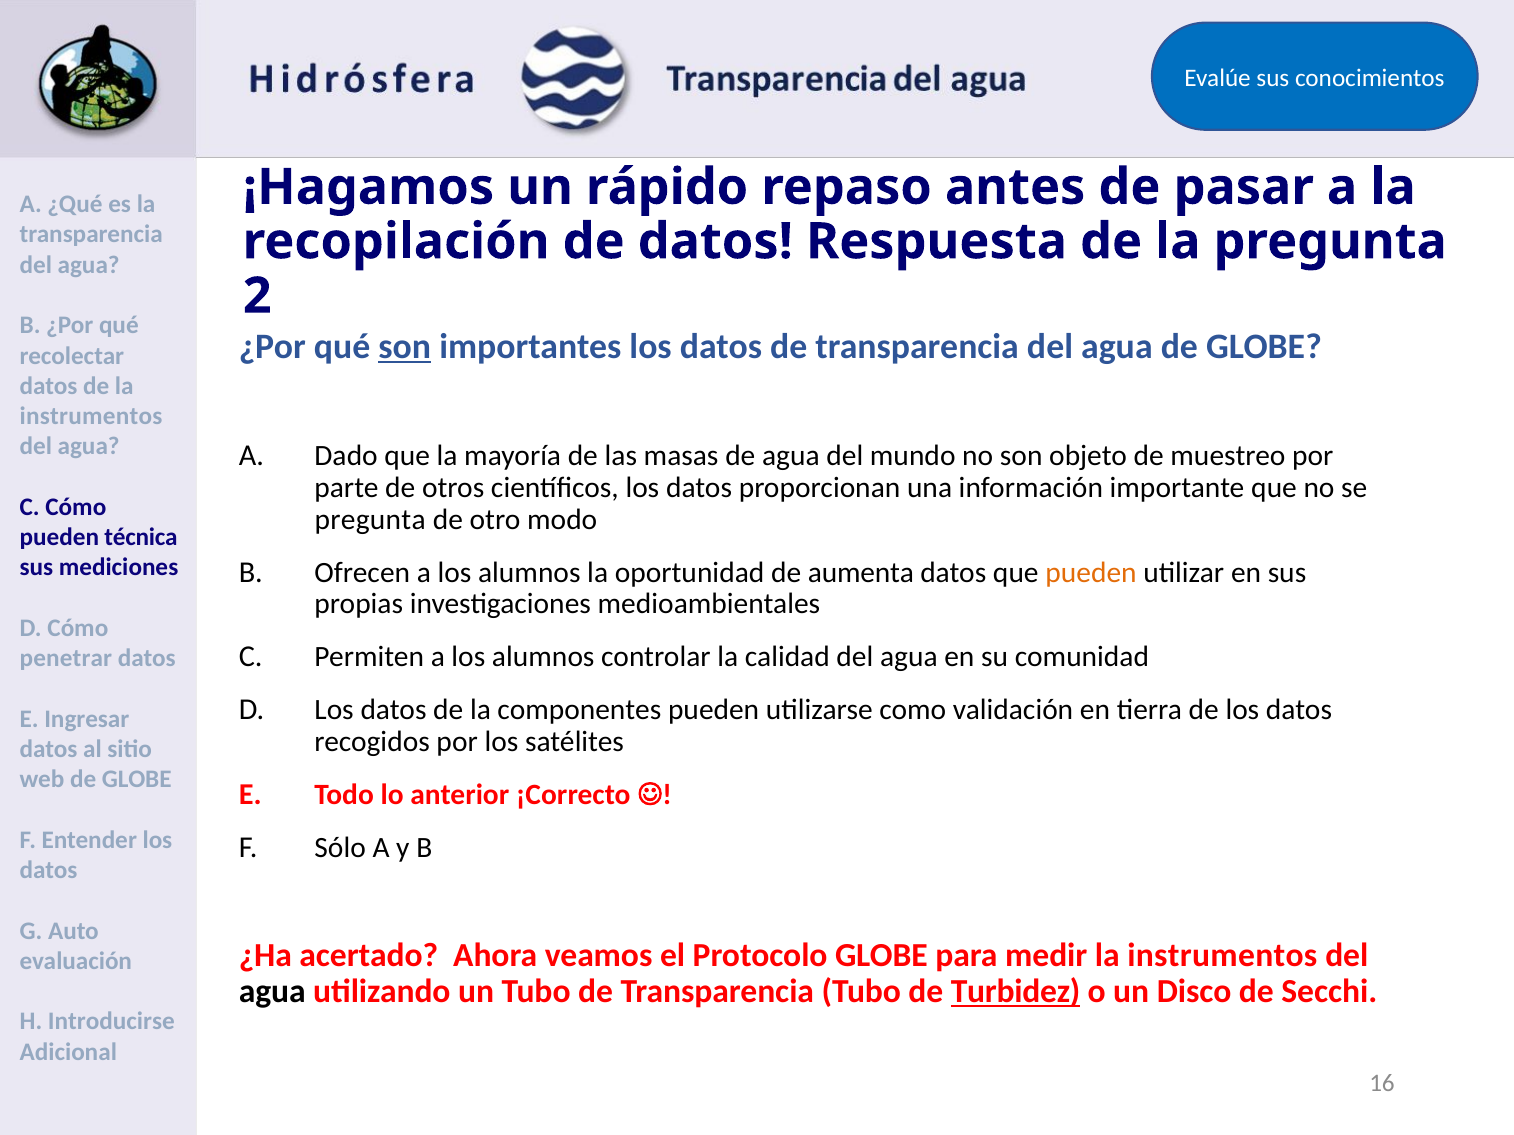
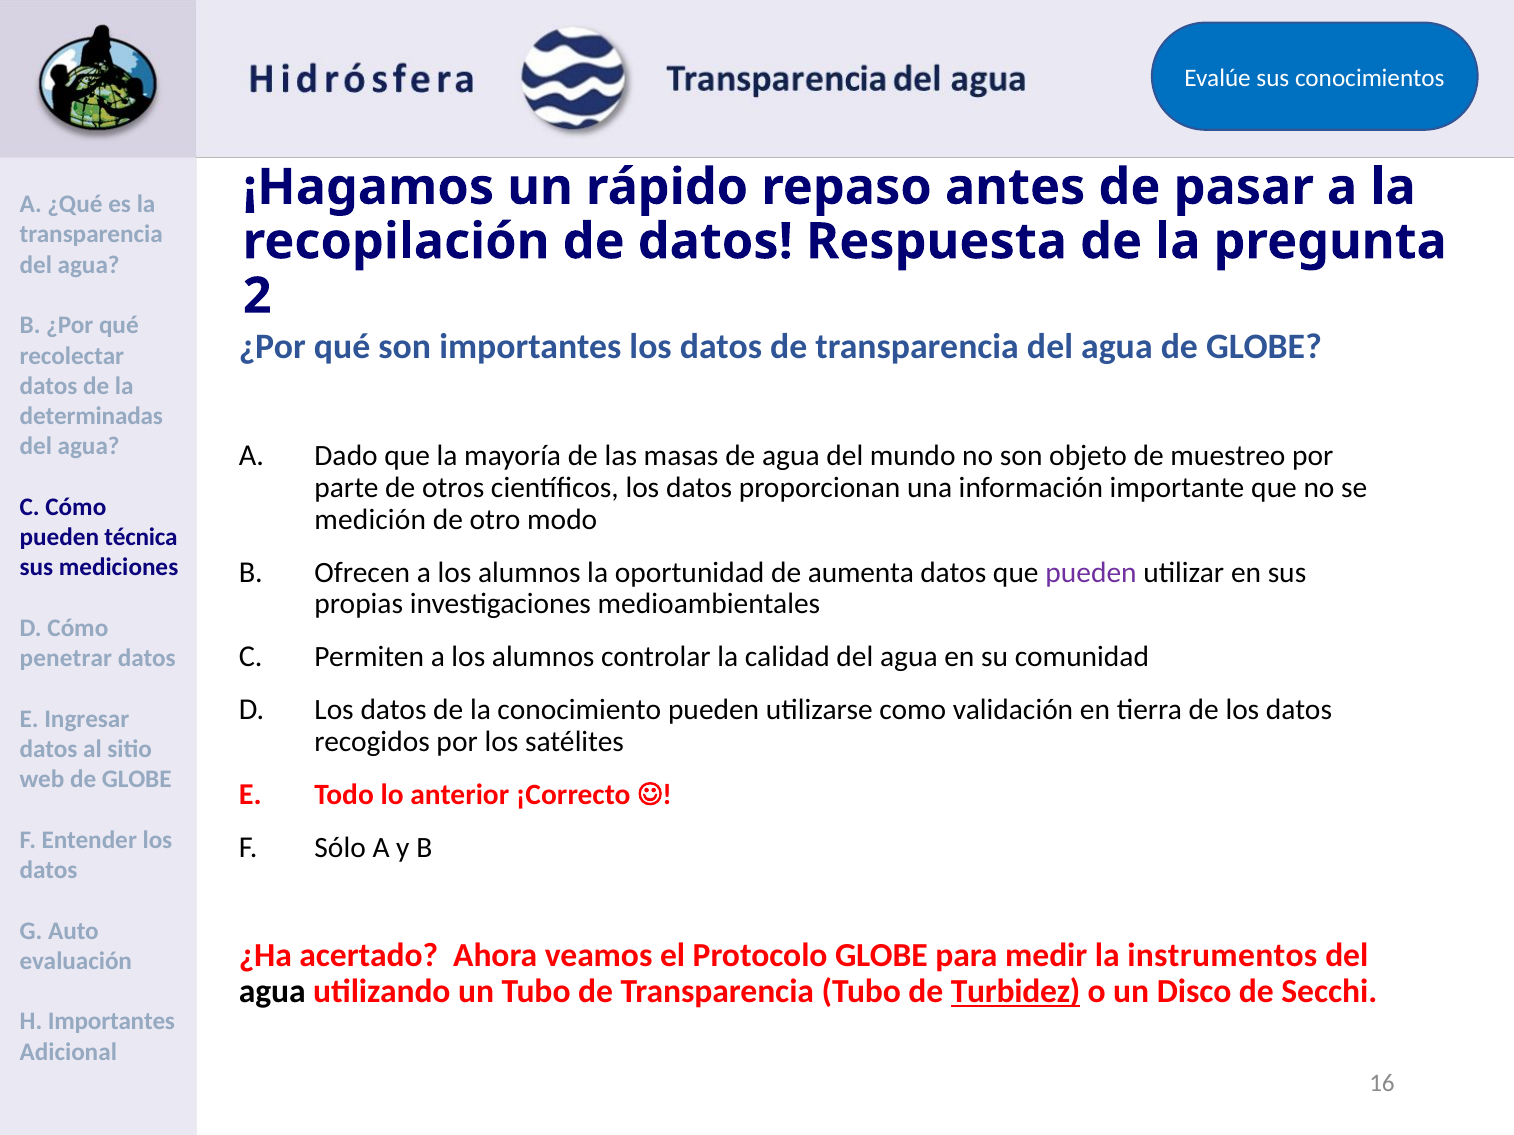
son underline: present -> none (405, 347)
instrumentos: instrumentos -> determinadas (91, 416)
pregunta: pregunta -> medición (370, 520)
pueden colour: orange -> purple (1091, 573)
componentes: componentes -> conocimiento (579, 710)
H Introducirse: Introducirse -> Importantes (111, 1022)
